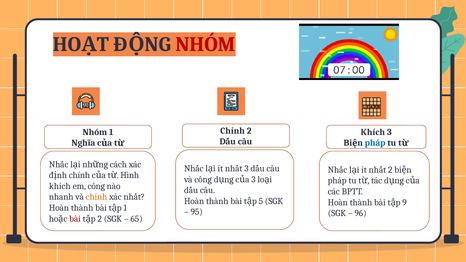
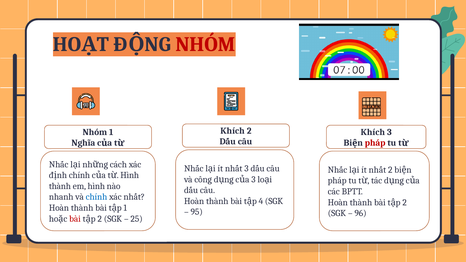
Chính: Chính -> Khích (233, 131)
pháp colour: blue -> red (375, 143)
khích: khích -> thành (60, 186)
em công: công -> hình (96, 186)
chính colour: orange -> blue (96, 197)
5: 5 -> 4 (261, 201)
9: 9 -> 2 (405, 203)
65: 65 -> 25 (137, 219)
